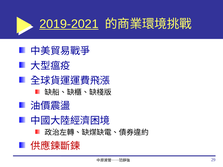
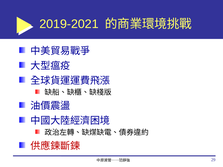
2019-2021 underline: present -> none (69, 24)
